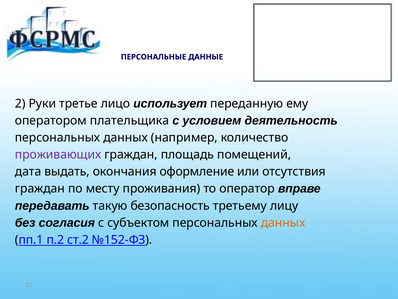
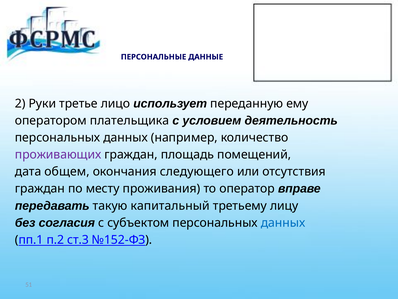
выдать: выдать -> общем (67, 171)
оформление: оформление -> следующего (197, 171)
безопасность: безопасность -> капитальный (170, 205)
данных colour: orange -> blue (283, 222)
ст.2: ст.2 -> ст.3 (78, 239)
